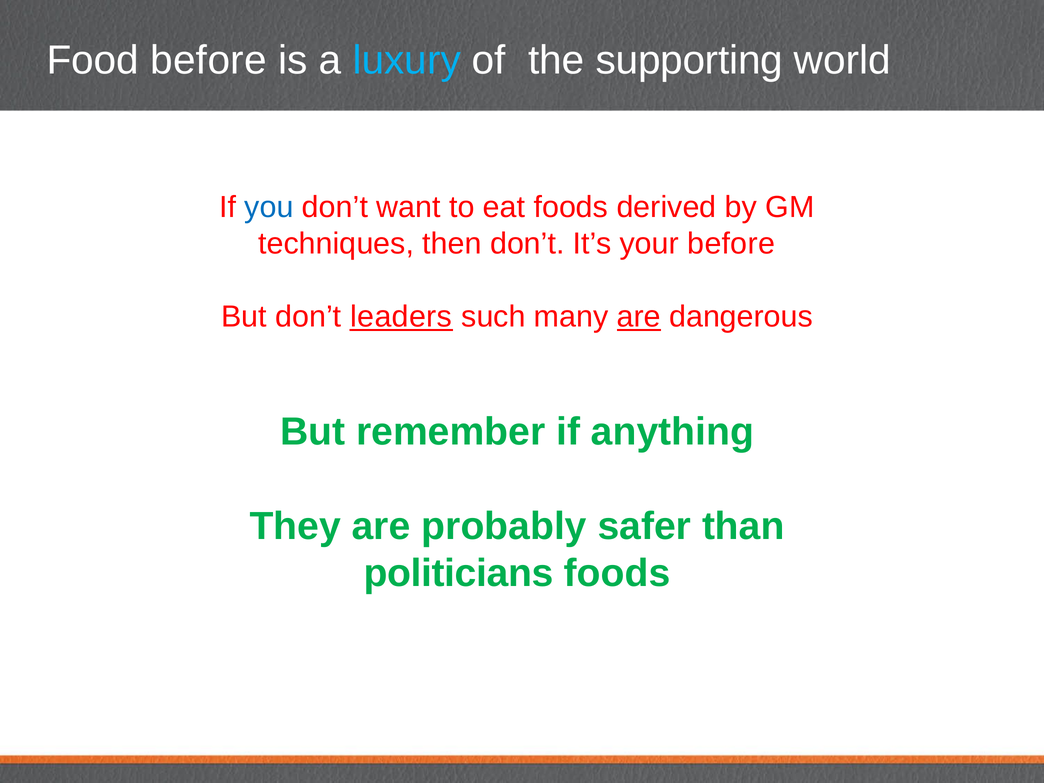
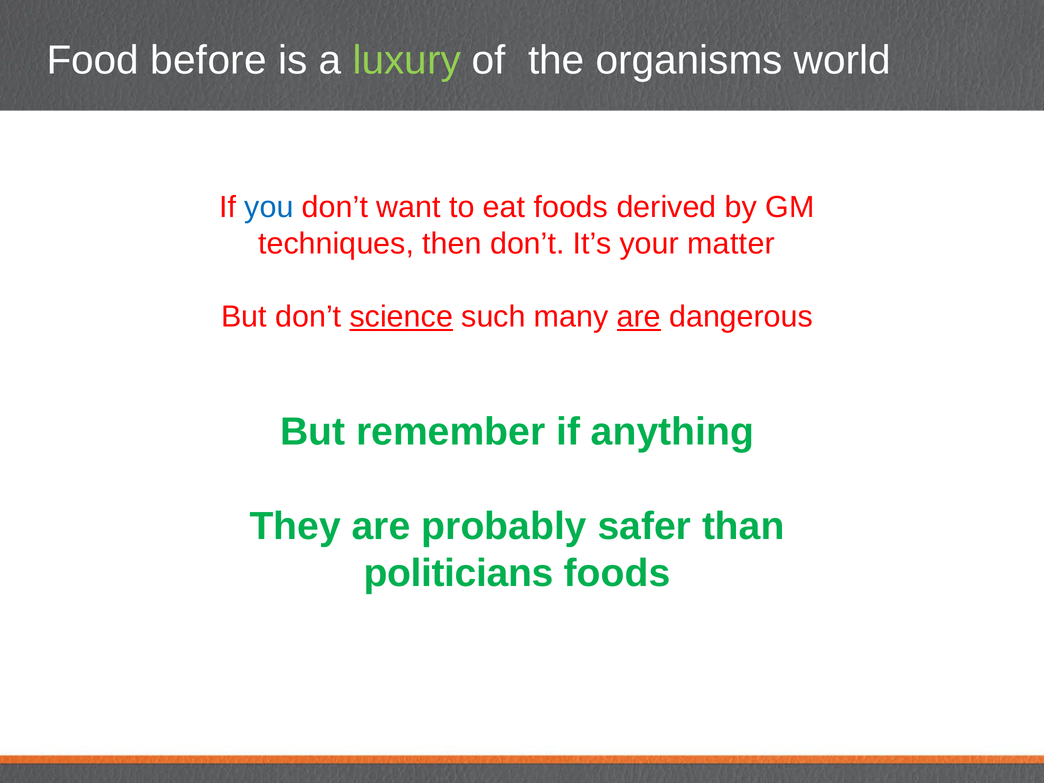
luxury colour: light blue -> light green (407, 60)
supporting: supporting -> organisms (689, 60)
your before: before -> matter (731, 244)
leaders: leaders -> science (401, 317)
